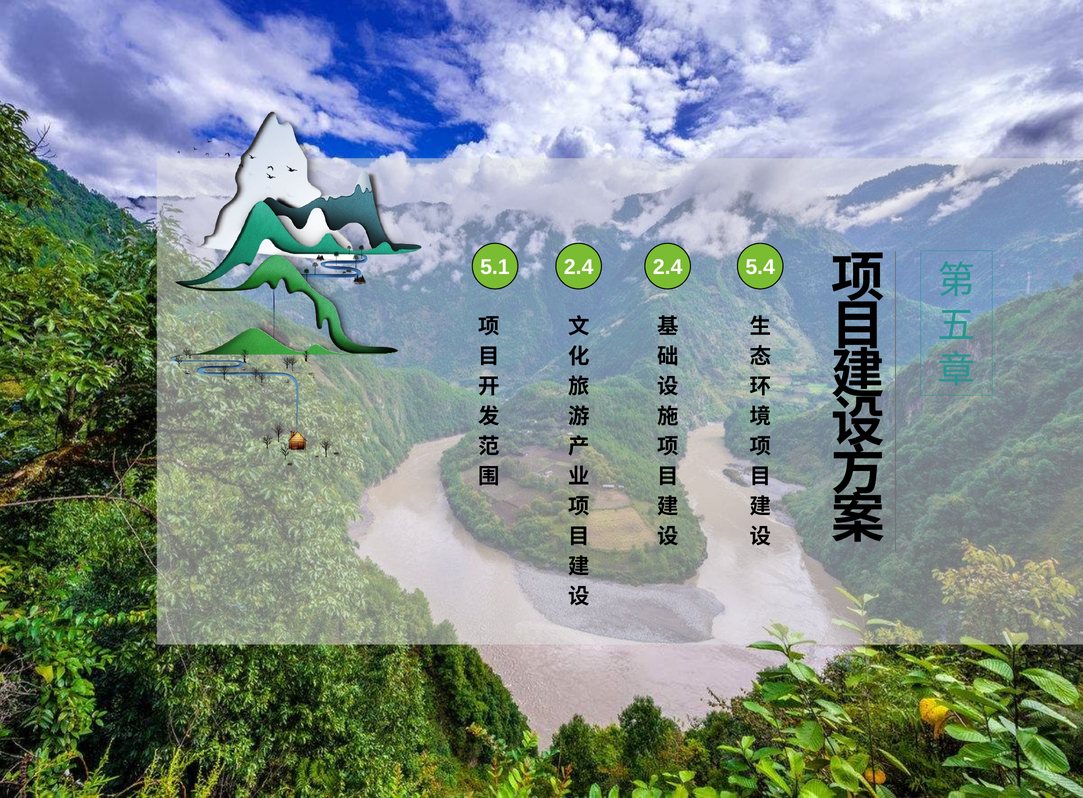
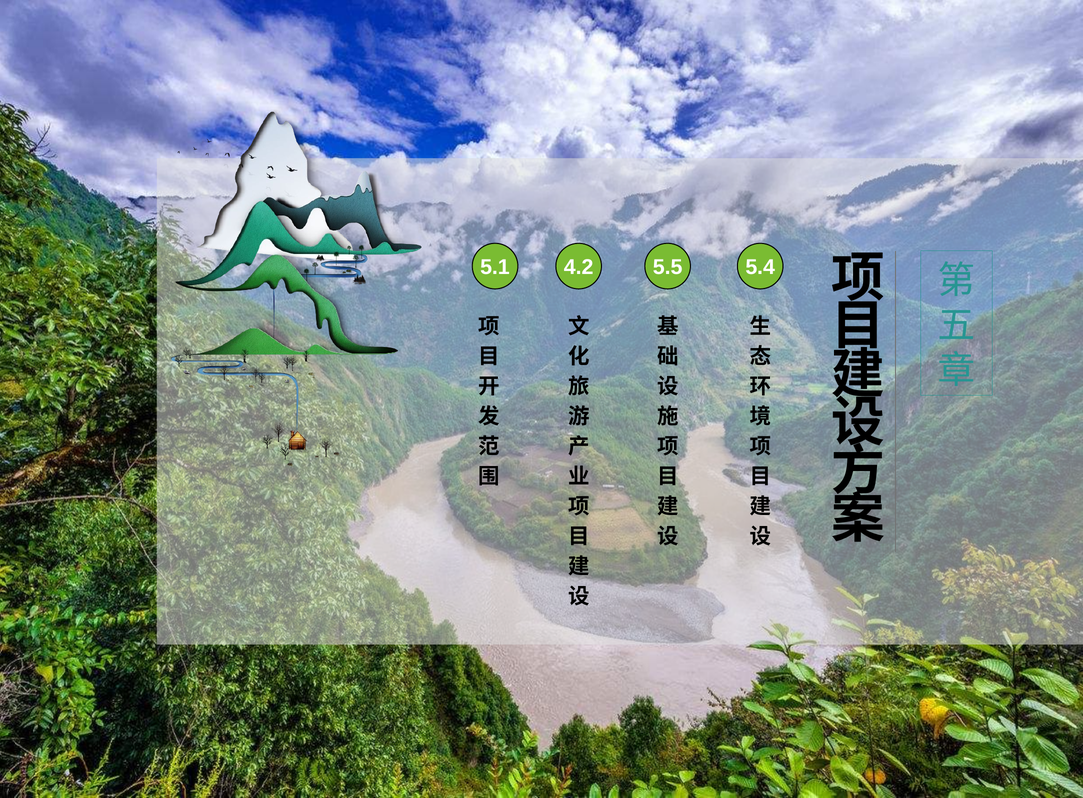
5.1 2.4: 2.4 -> 4.2 (579, 267)
2.4: 2.4 -> 5.5 (668, 267)
